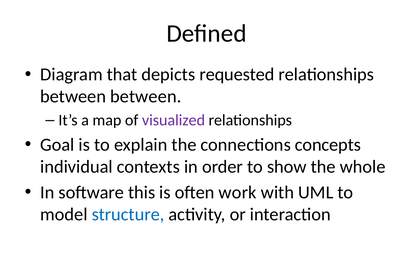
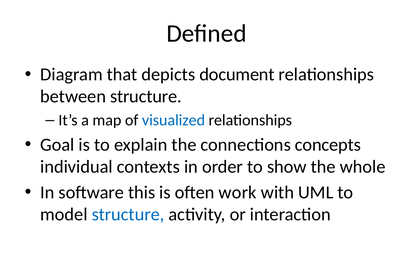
requested: requested -> document (237, 75)
between between: between -> structure (146, 97)
visualized colour: purple -> blue (174, 120)
